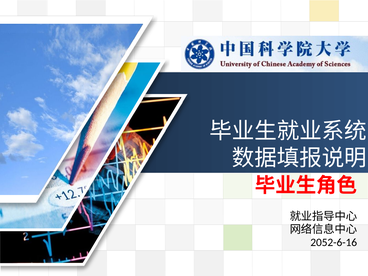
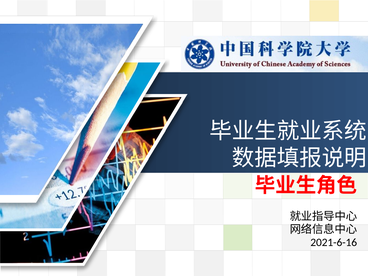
2052-6-16: 2052-6-16 -> 2021-6-16 (334, 243)
